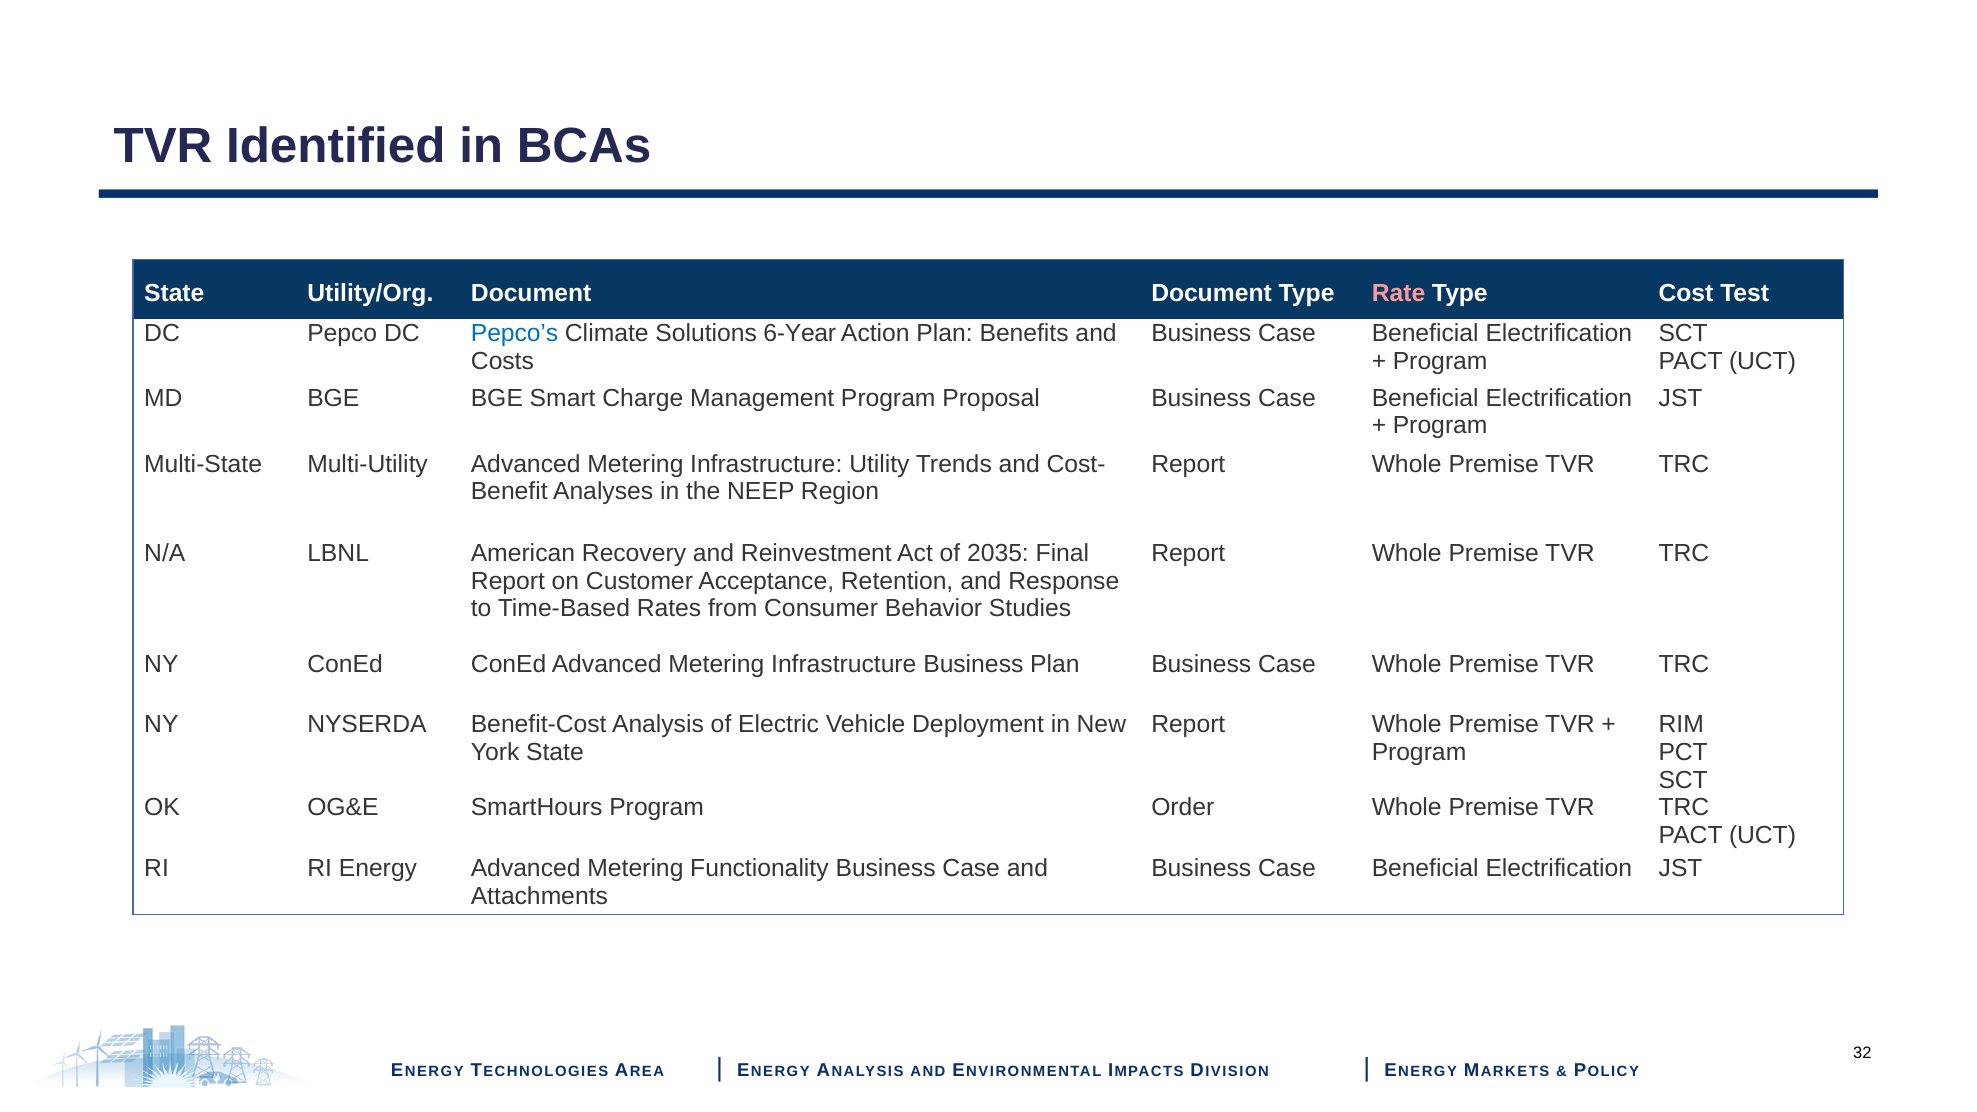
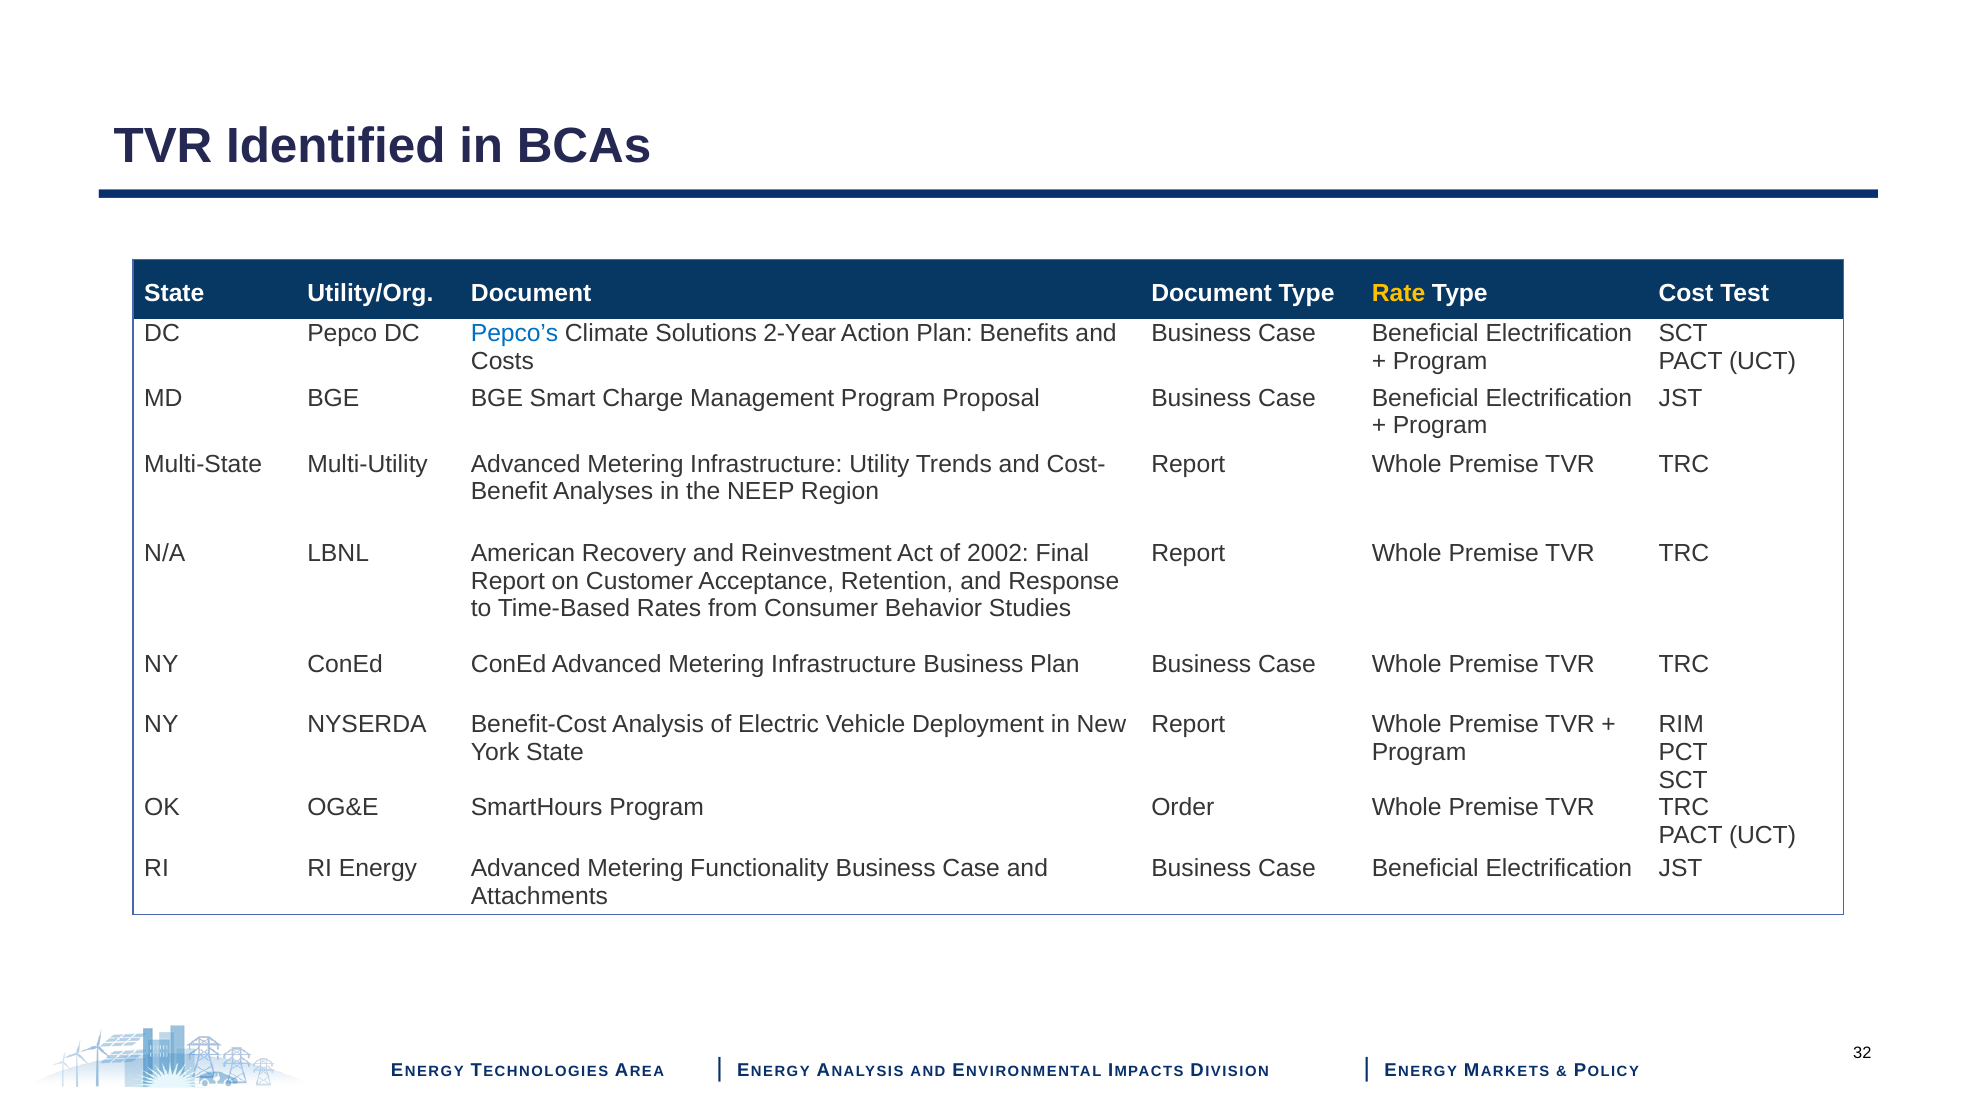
Rate colour: pink -> yellow (1399, 293)
6‐Year: 6‐Year -> 2‐Year (800, 334)
2035: 2035 -> 2002 (998, 553)
